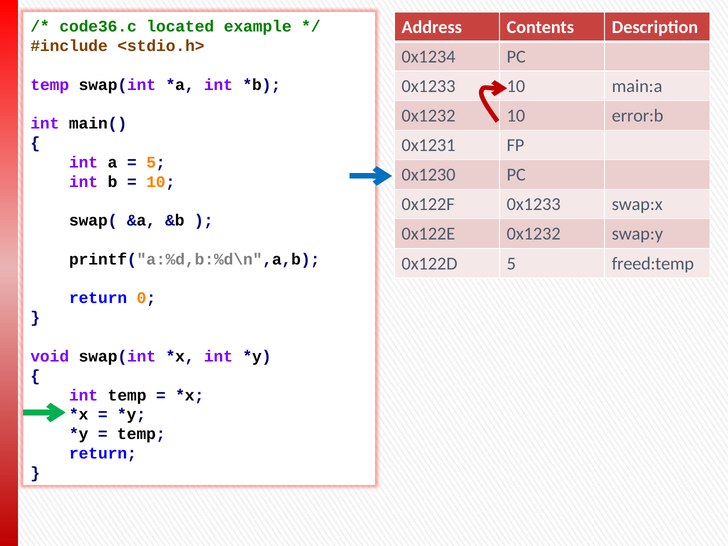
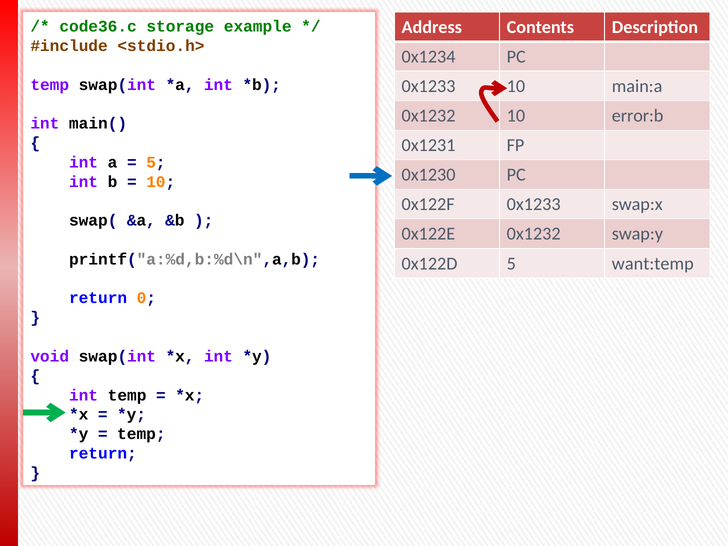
located: located -> storage (180, 27)
freed:temp: freed:temp -> want:temp (653, 264)
